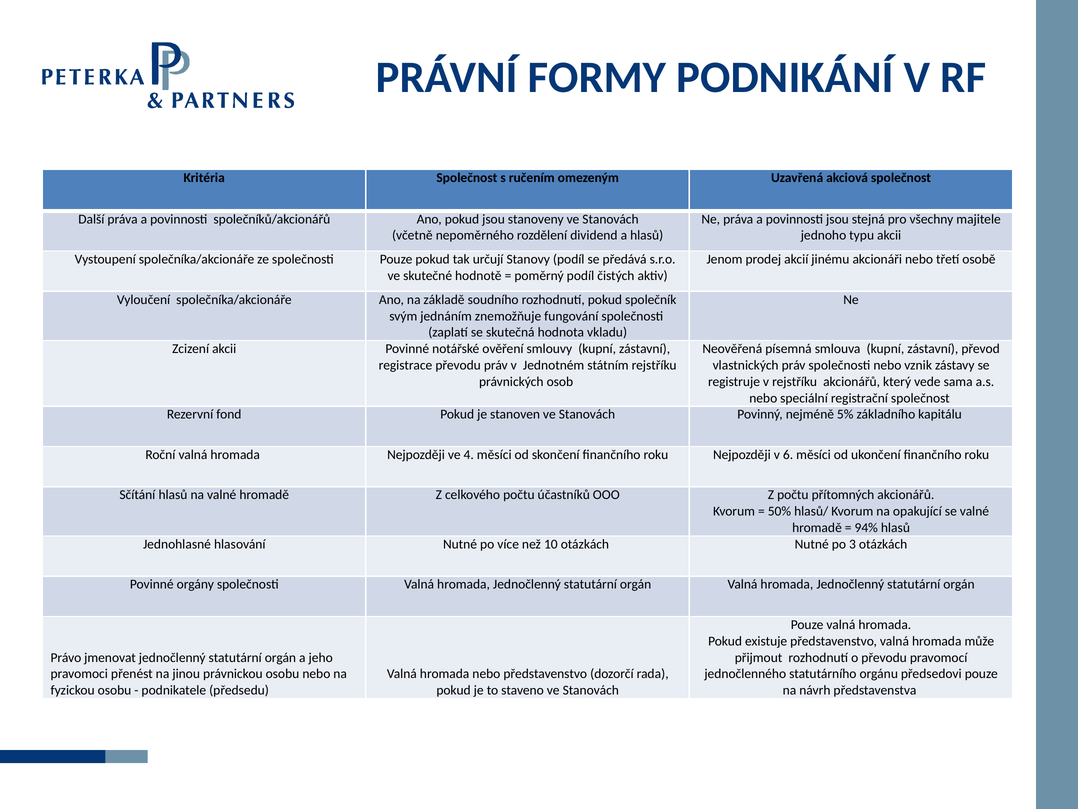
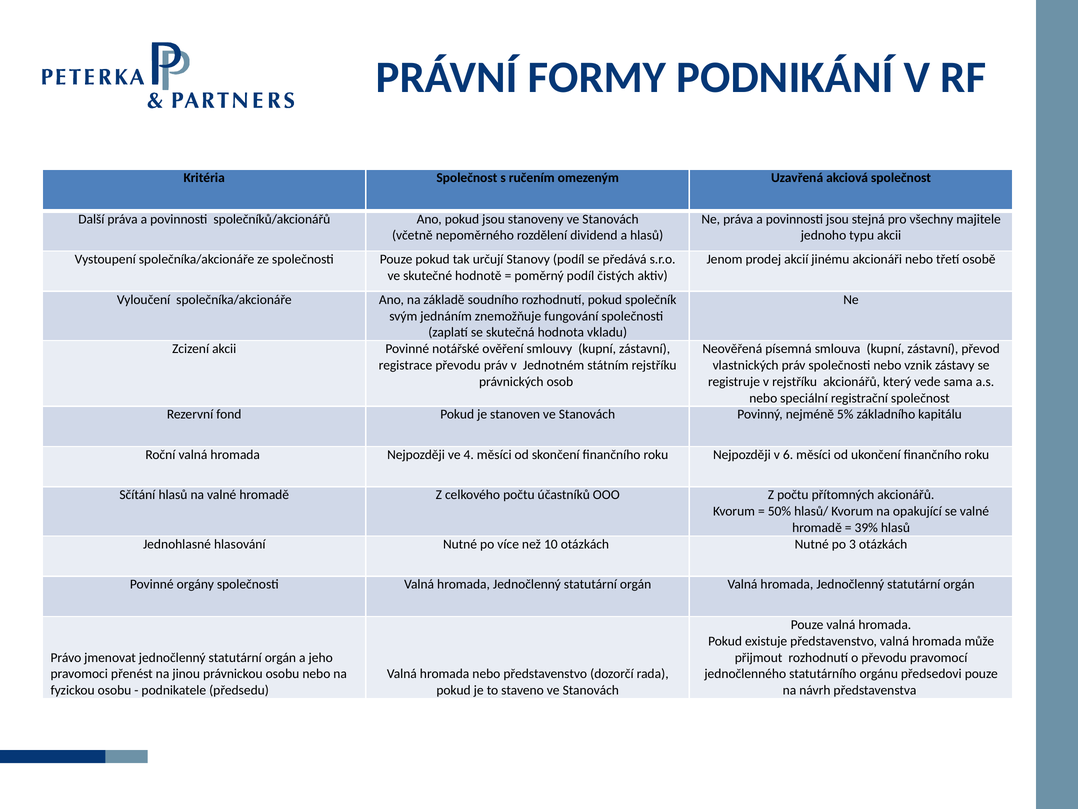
94%: 94% -> 39% (866, 527)
